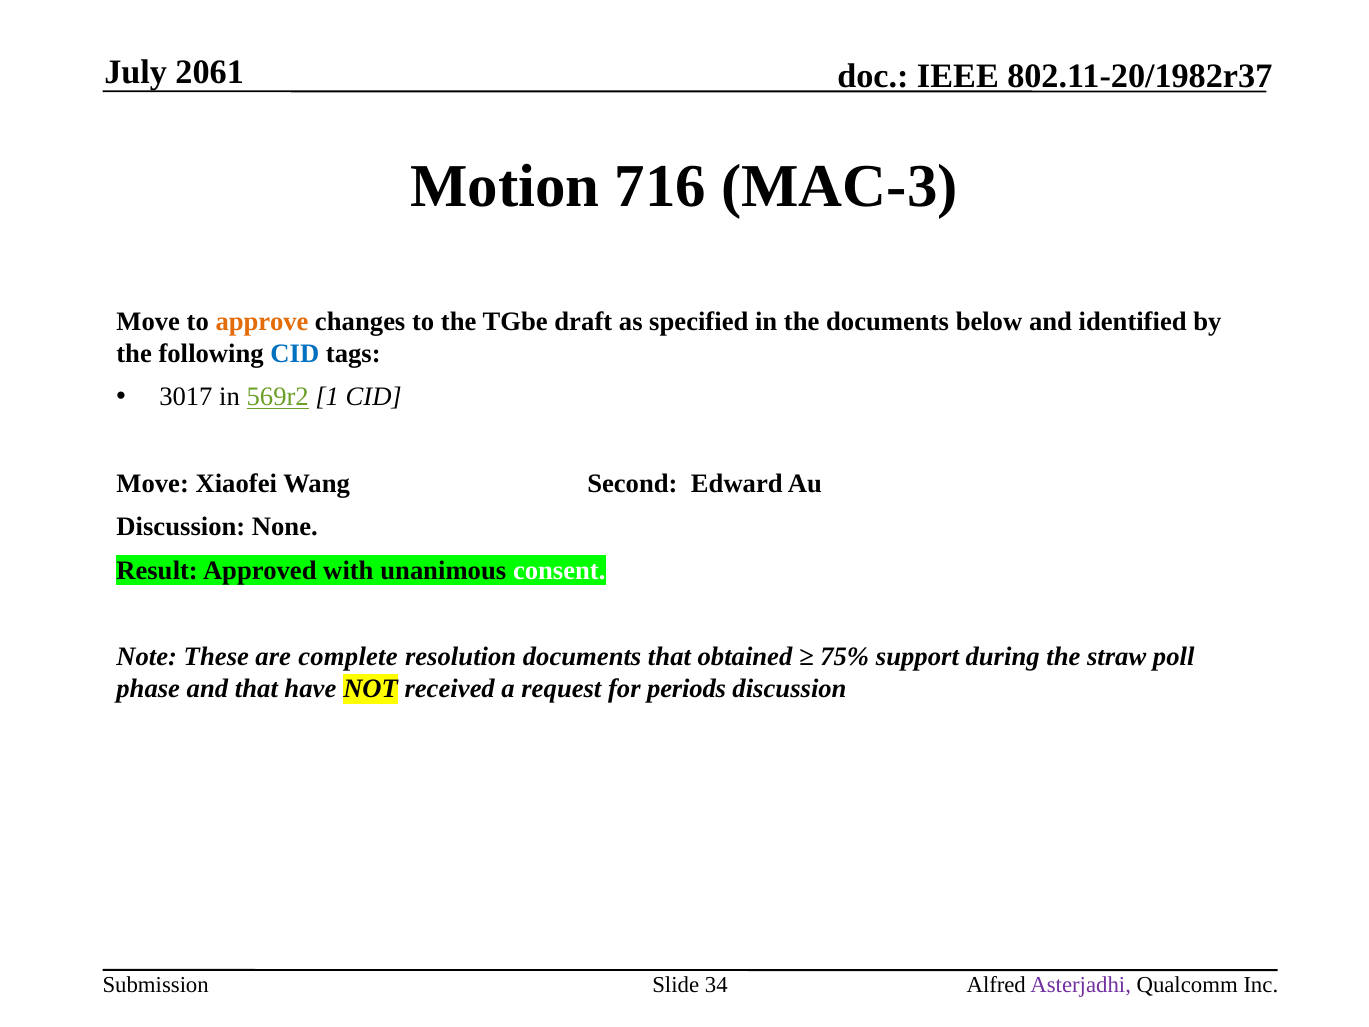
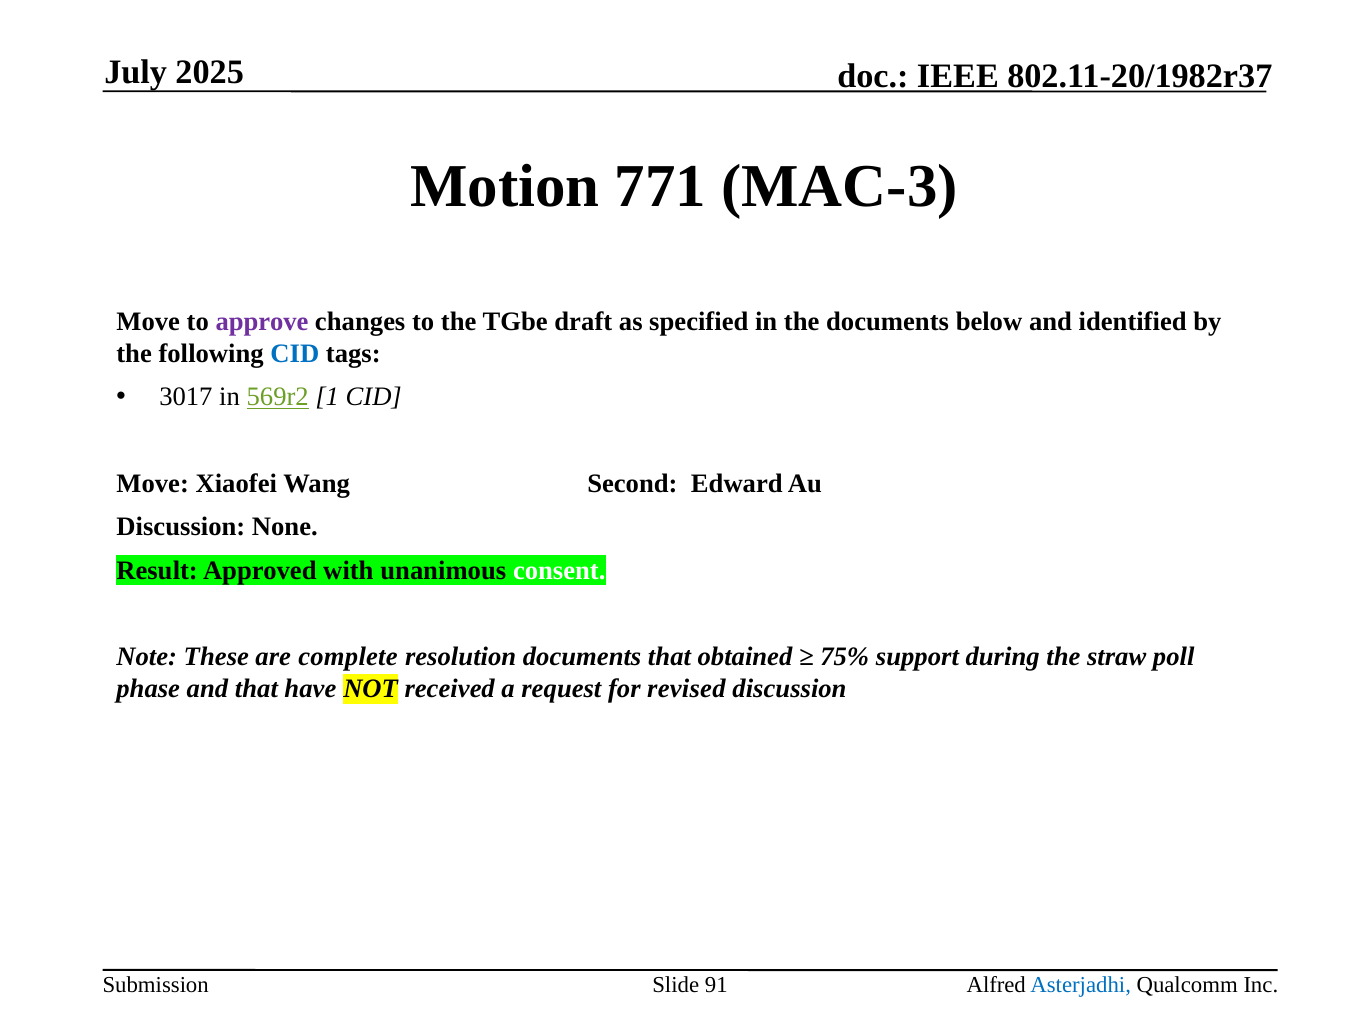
2061: 2061 -> 2025 (210, 73)
716: 716 -> 771 (660, 187)
approve colour: orange -> purple (262, 321)
periods: periods -> revised (686, 689)
34: 34 -> 91 (716, 985)
Asterjadhi colour: purple -> blue (1081, 985)
